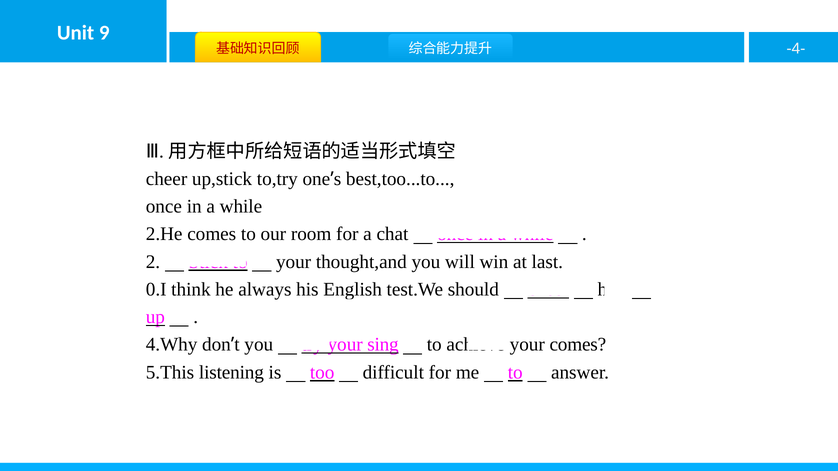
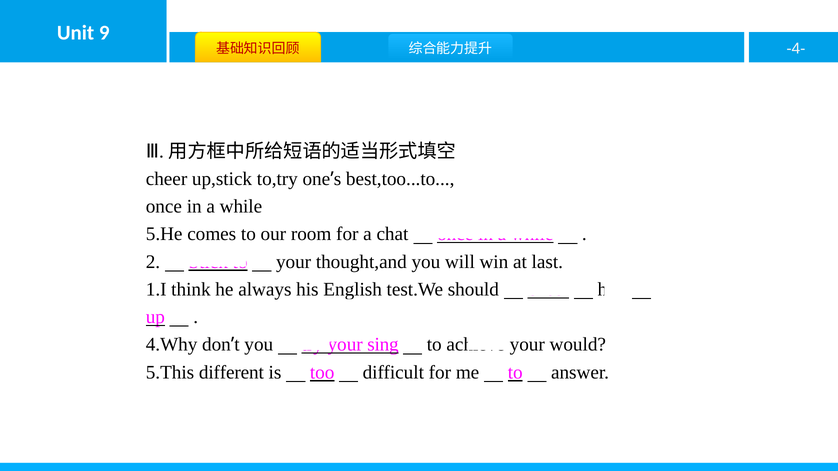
2.He: 2.He -> 5.He (164, 234)
0.I: 0.I -> 1.I (156, 290)
your comes: comes -> would (578, 345)
listening: listening -> different (231, 373)
